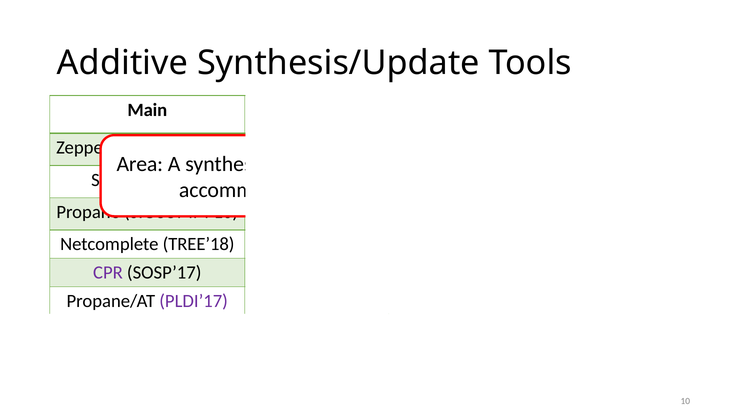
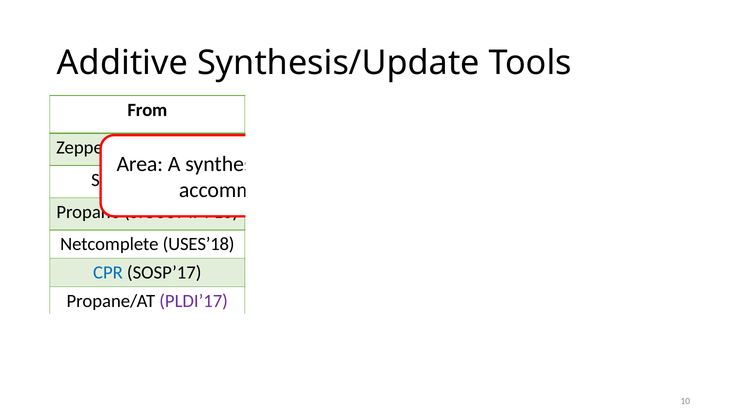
Main: Main -> From (147, 110)
TREE’18: TREE’18 -> USES’18 (199, 244)
CPR colour: purple -> blue (108, 273)
